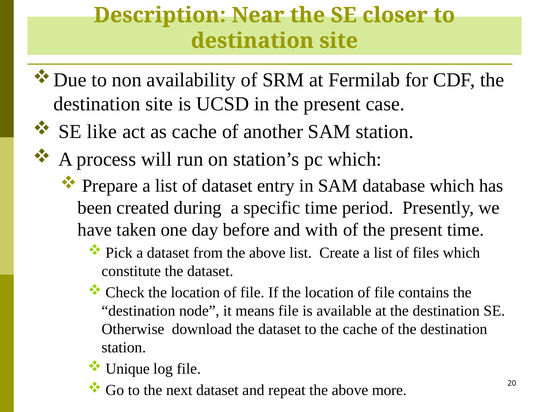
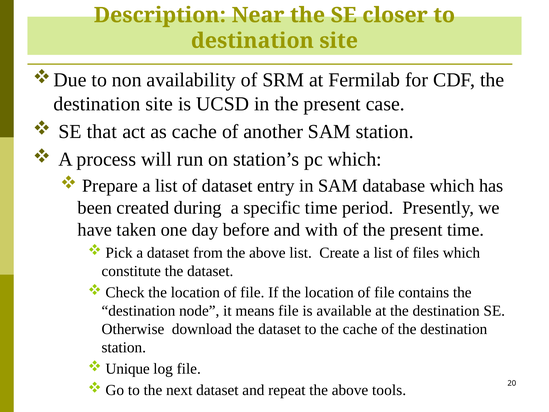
like: like -> that (102, 132)
more: more -> tools (389, 390)
